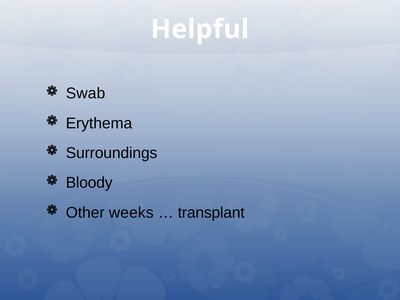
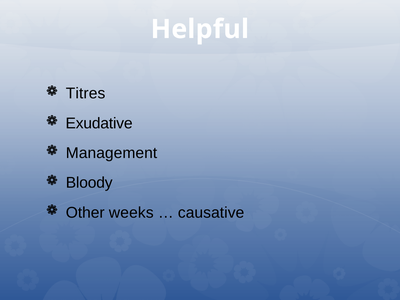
Swab: Swab -> Titres (86, 93)
Erythema: Erythema -> Exudative (99, 123)
Surroundings: Surroundings -> Management (112, 153)
transplant: transplant -> causative (211, 213)
